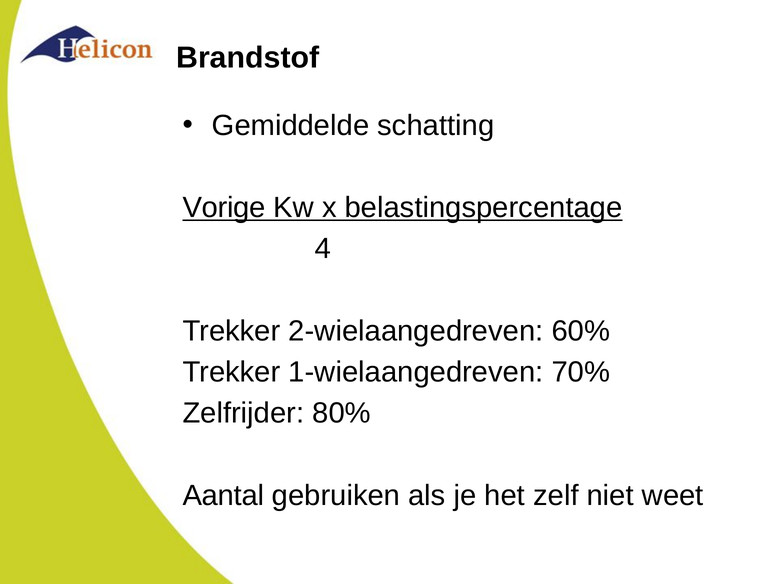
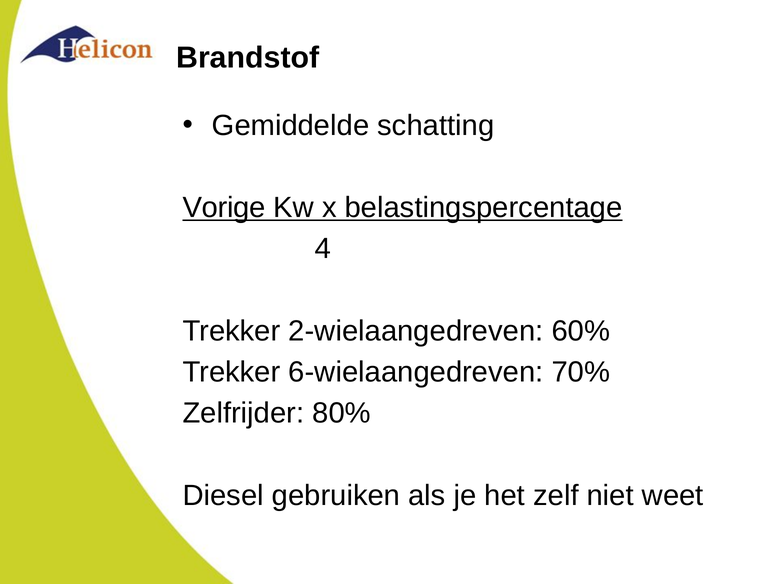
1-wielaangedreven: 1-wielaangedreven -> 6-wielaangedreven (416, 372)
Aantal: Aantal -> Diesel (223, 496)
